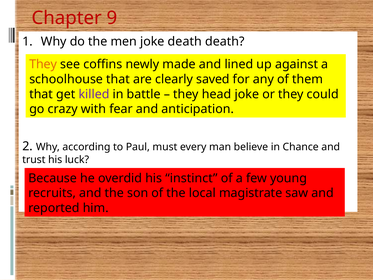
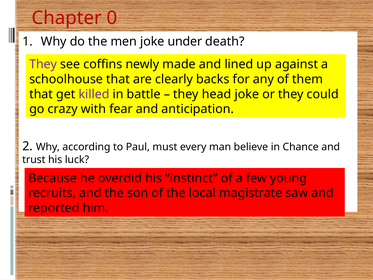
9: 9 -> 0 (112, 18)
joke death: death -> under (185, 42)
They colour: orange -> purple (43, 64)
saved: saved -> backs (213, 79)
